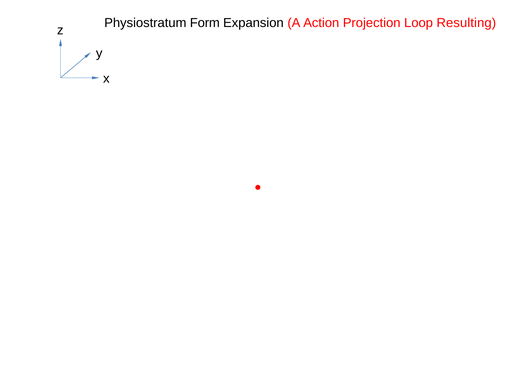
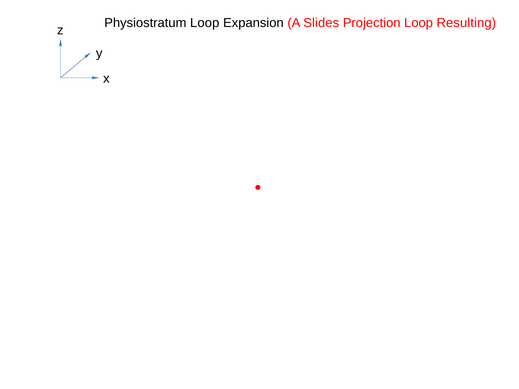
Physiostratum Form: Form -> Loop (205, 23)
Action: Action -> Slides (321, 23)
